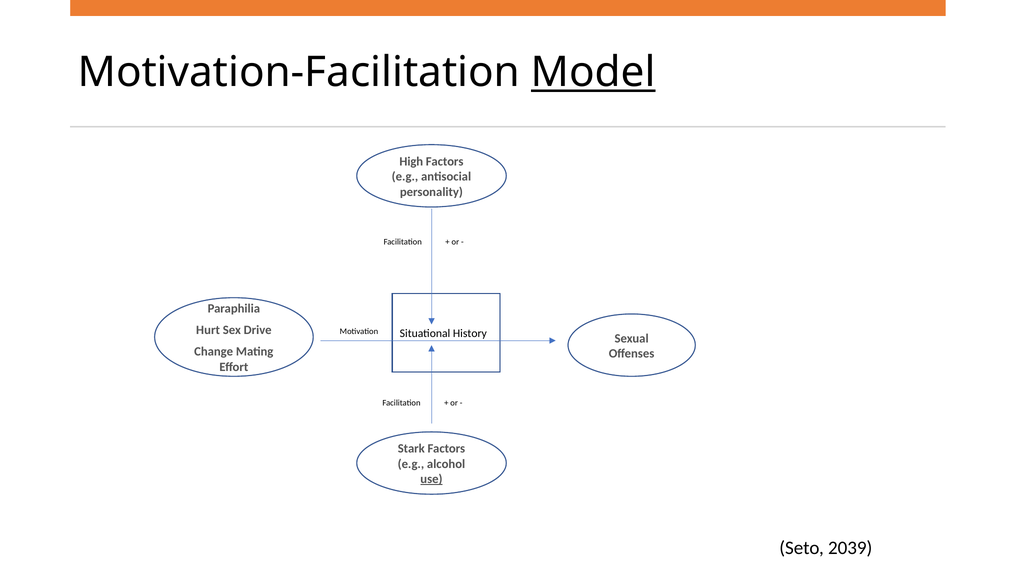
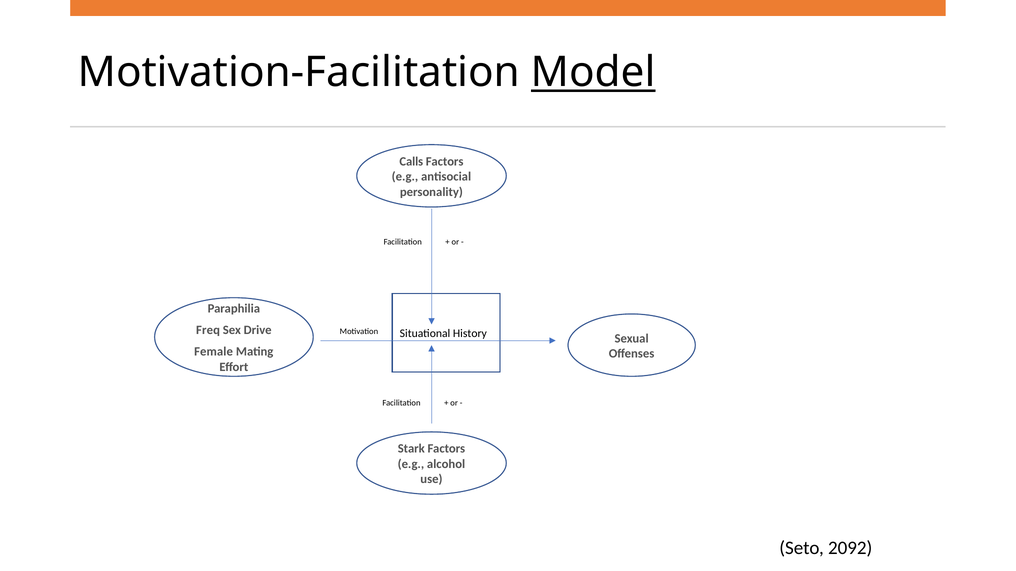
High: High -> Calls (411, 162)
Hurt: Hurt -> Freq (208, 331)
Change: Change -> Female (214, 352)
use underline: present -> none (431, 480)
2039: 2039 -> 2092 (850, 548)
